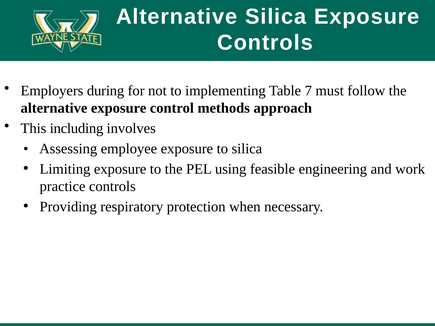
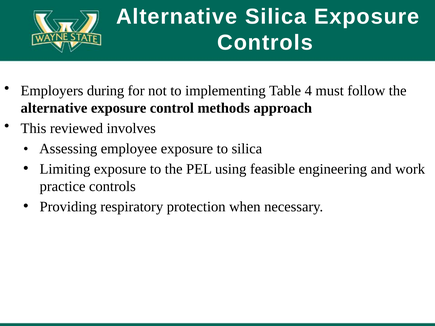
7: 7 -> 4 (308, 91)
including: including -> reviewed (76, 128)
